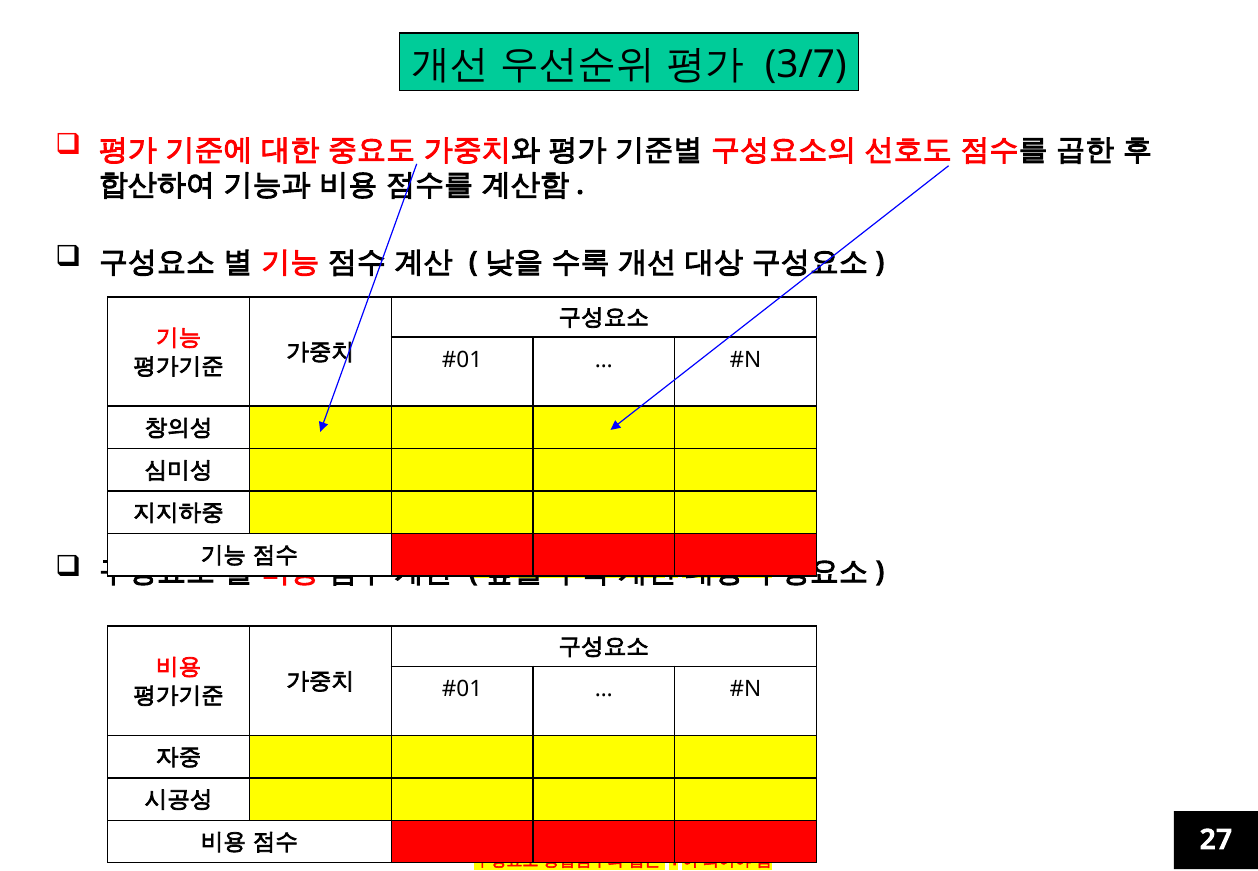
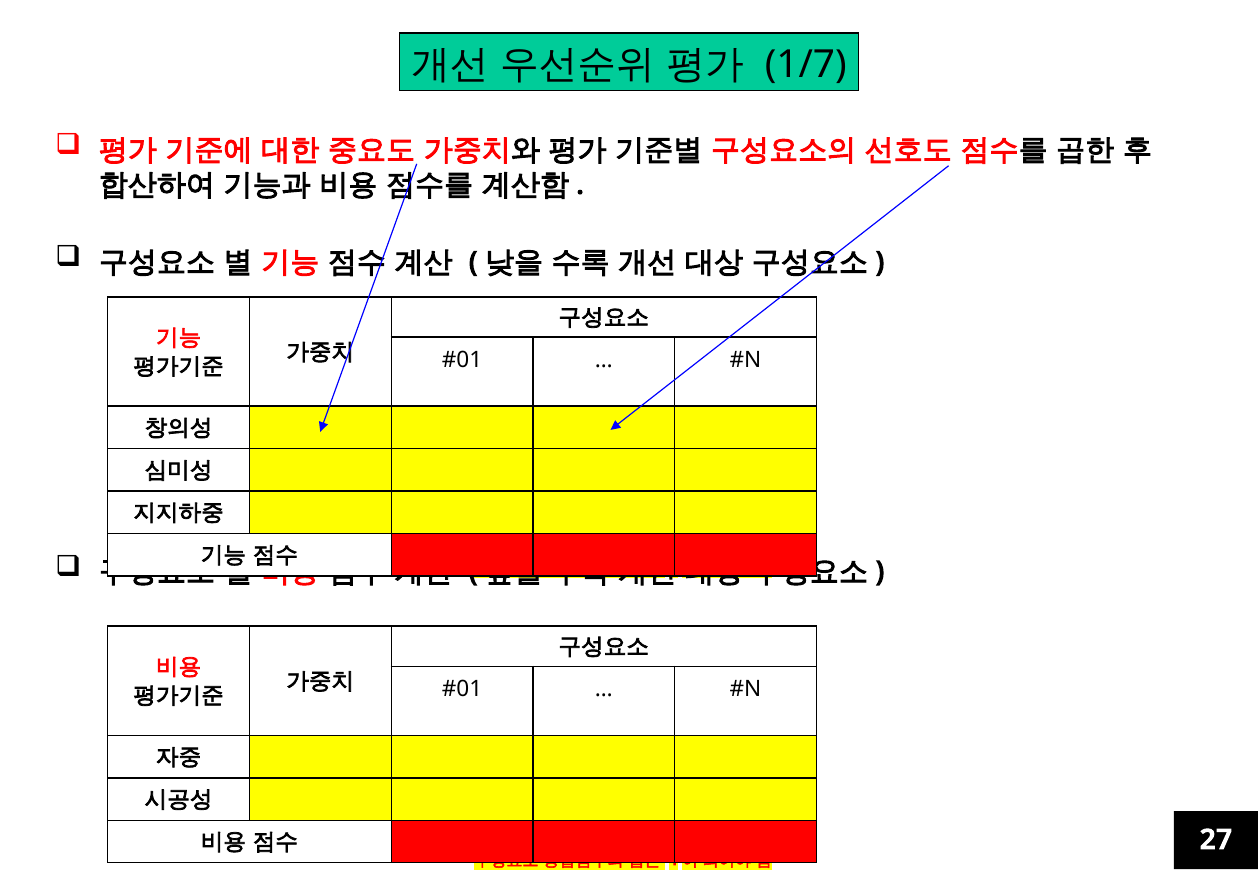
3/7: 3/7 -> 1/7 (806, 65)
